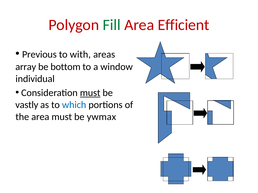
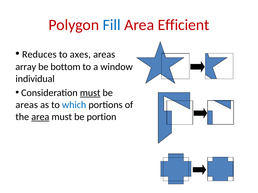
Fill colour: green -> blue (112, 25)
Previous: Previous -> Reduces (39, 55)
with: with -> axes (80, 55)
vastly: vastly -> areas (27, 105)
area underline: none -> present (40, 117)
ywmax: ywmax -> portion (102, 117)
